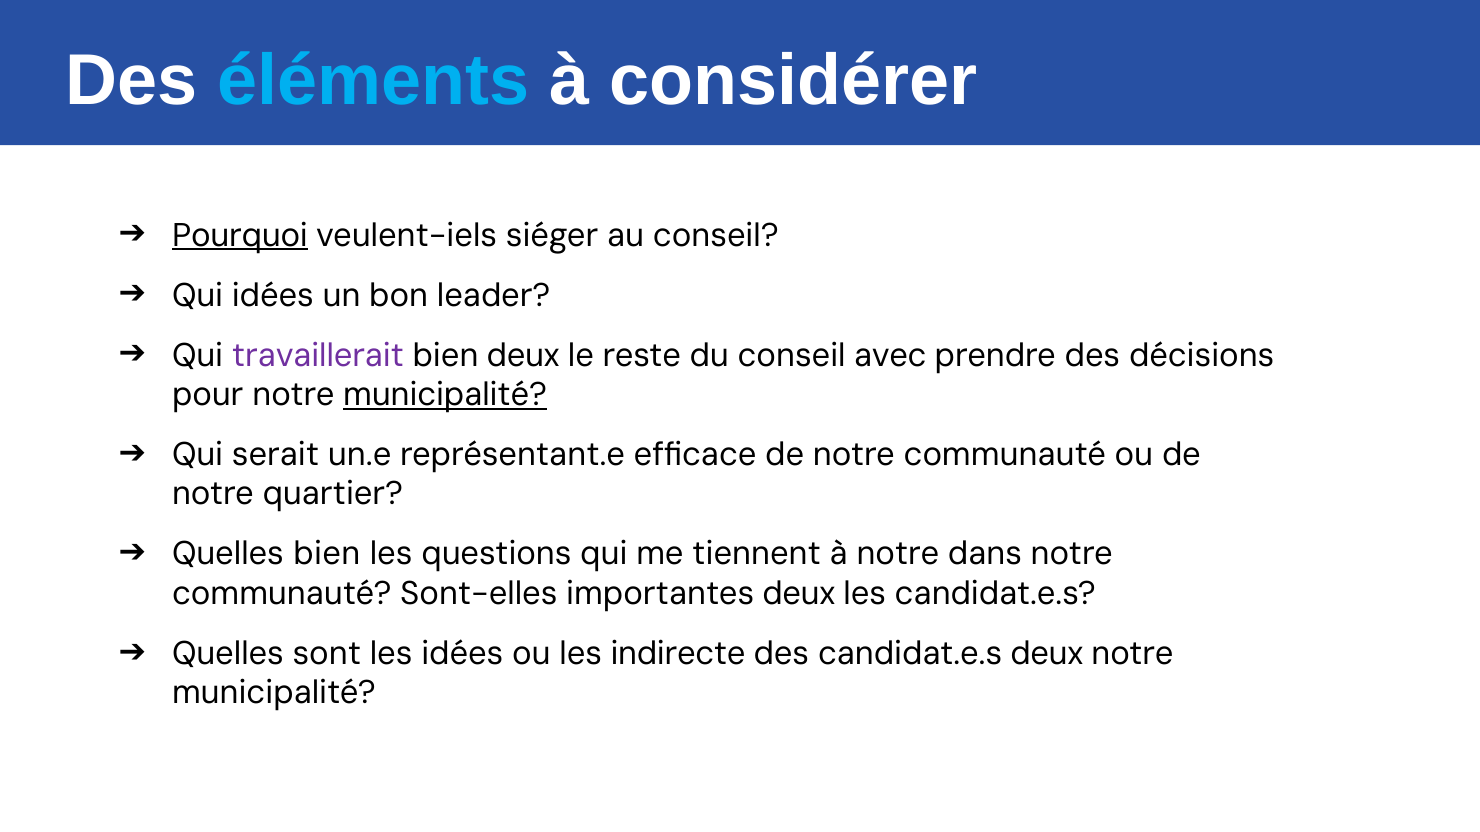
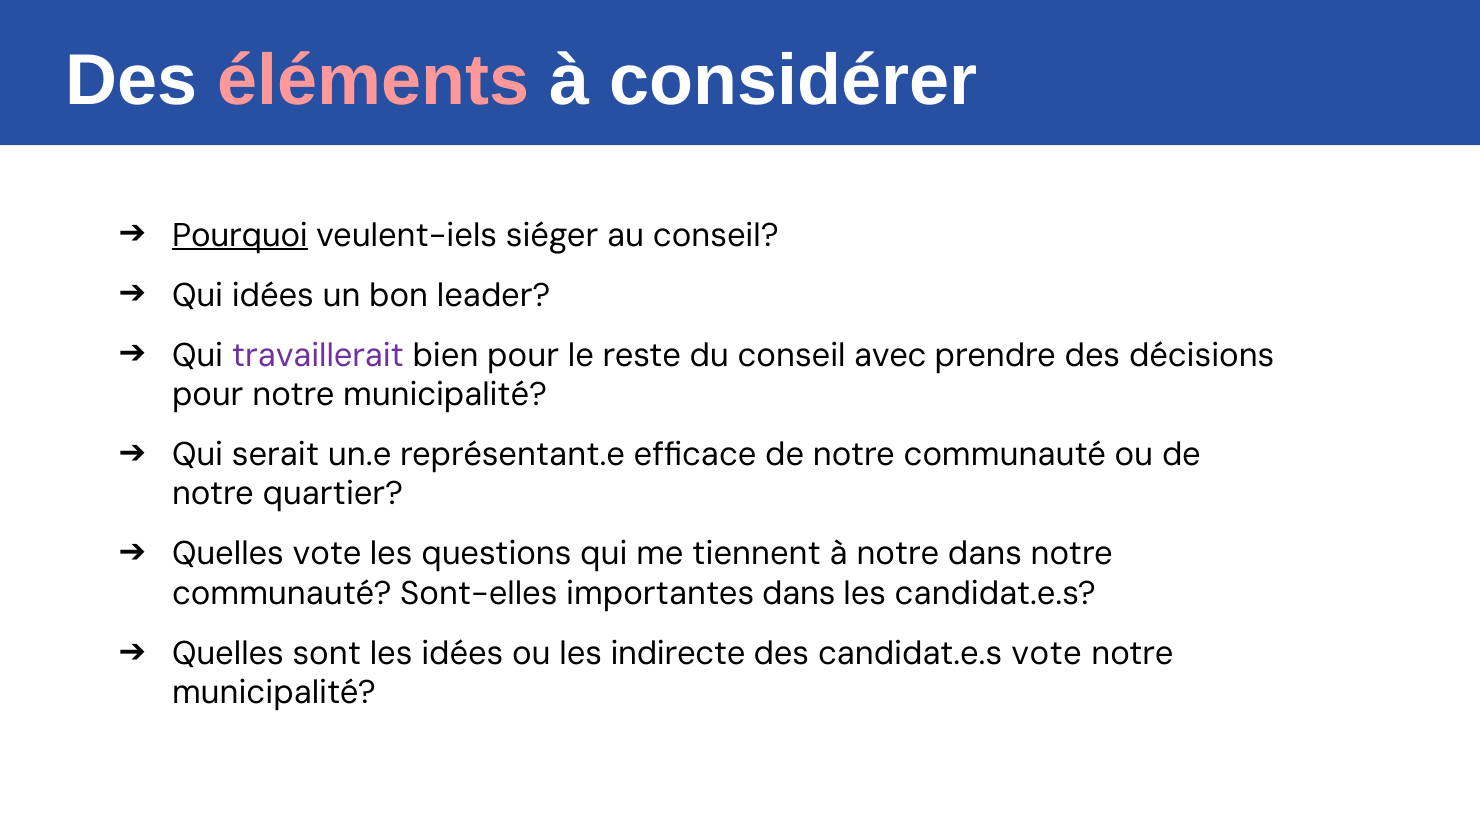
éléments colour: light blue -> pink (373, 81)
bien deux: deux -> pour (523, 355)
municipalité underline: present -> none (445, 395)
Quelles bien: bien -> vote (327, 554)
importantes deux: deux -> dans (799, 594)
candidat.e.s deux: deux -> vote (1047, 654)
